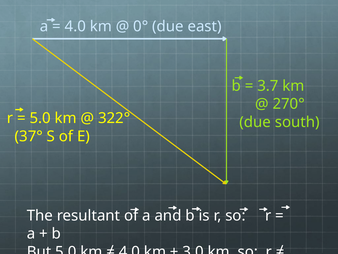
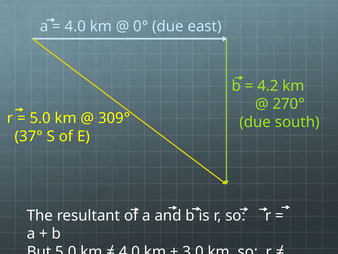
3.7: 3.7 -> 4.2 (268, 86)
322°: 322° -> 309° (114, 118)
